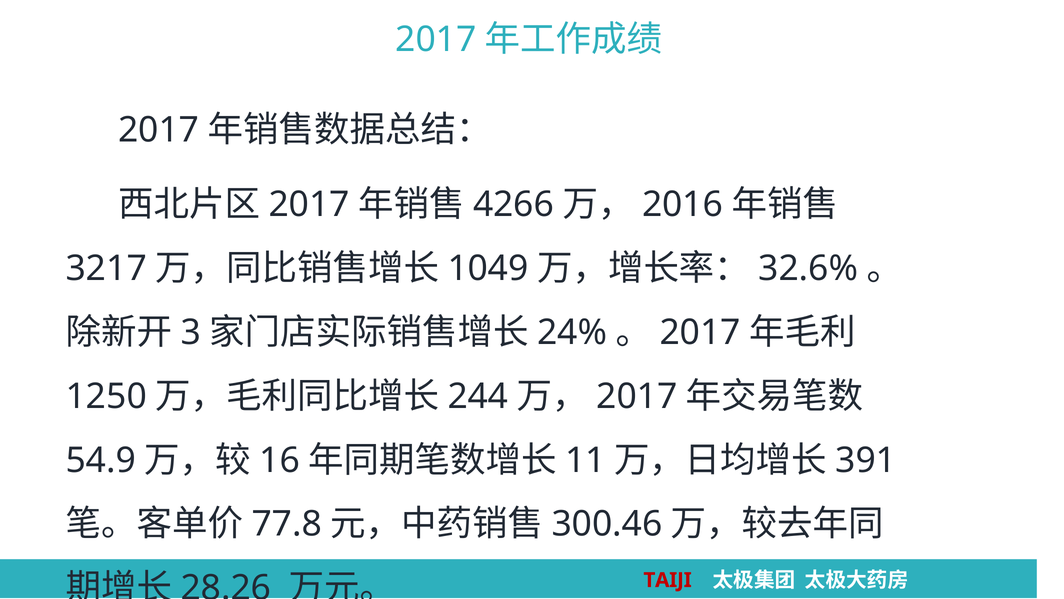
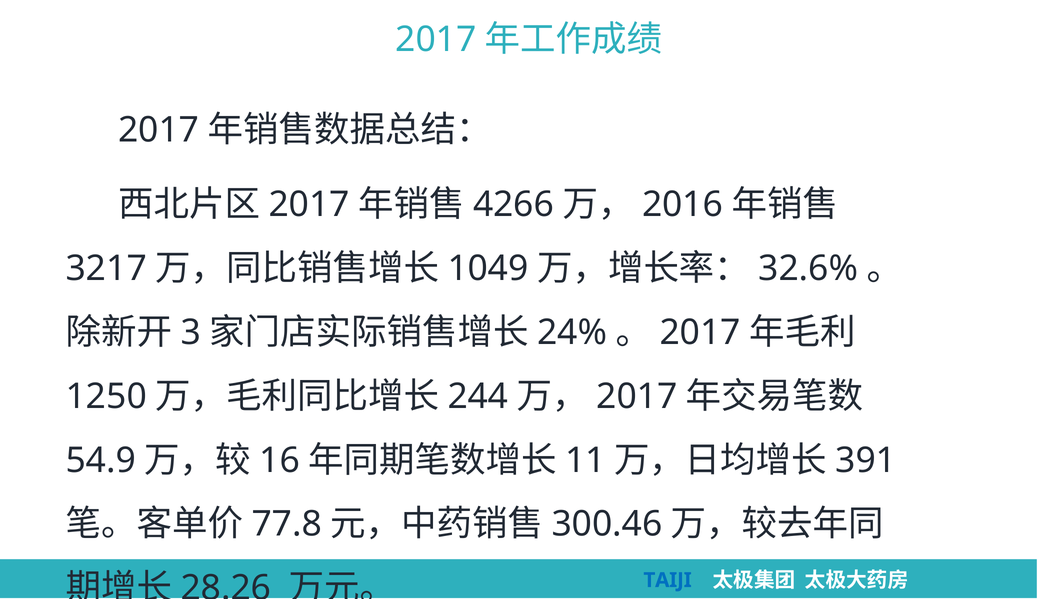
TAIJI colour: red -> blue (668, 580)
